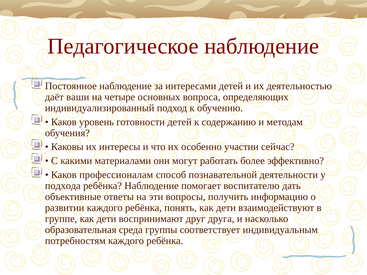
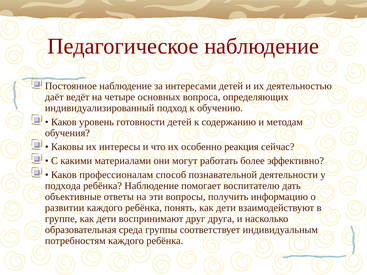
ваши: ваши -> ведёт (78, 97)
участии: участии -> реакция (241, 147)
